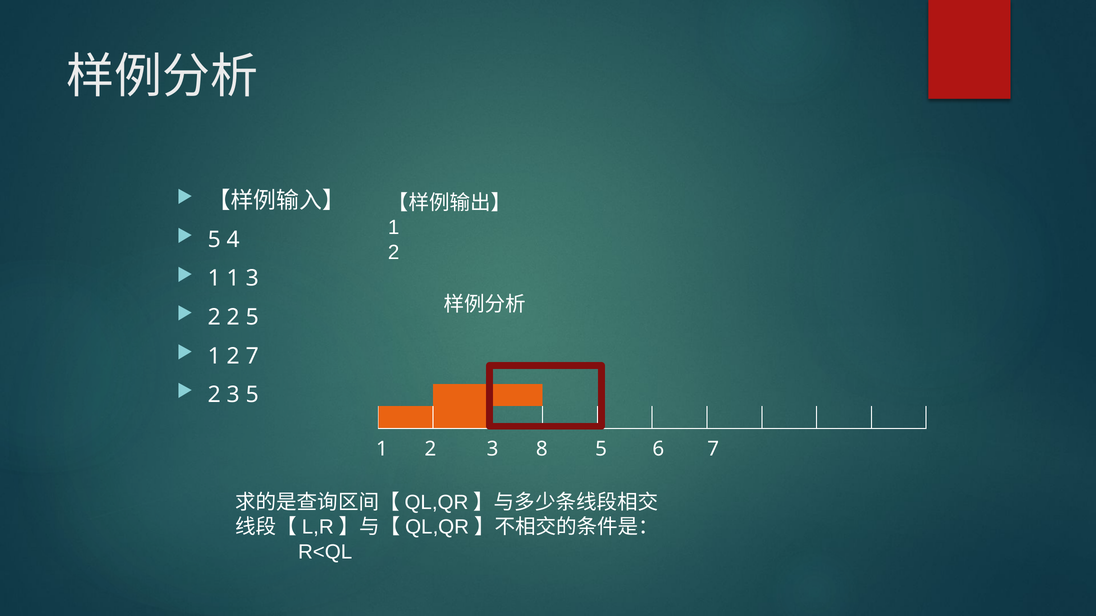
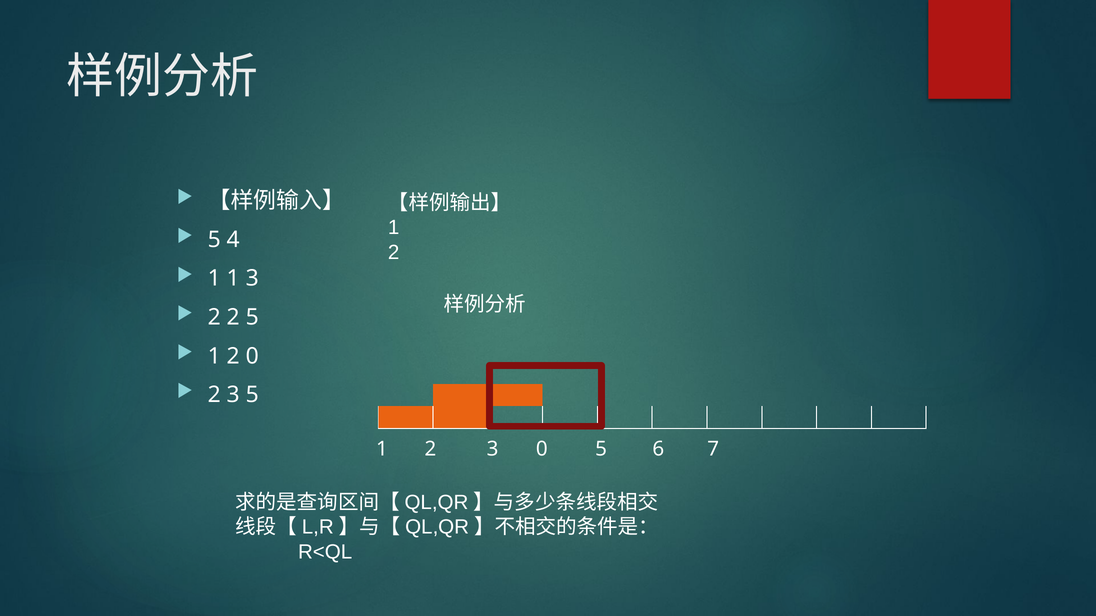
2 7: 7 -> 0 (252, 356)
3 8: 8 -> 0 (542, 449)
